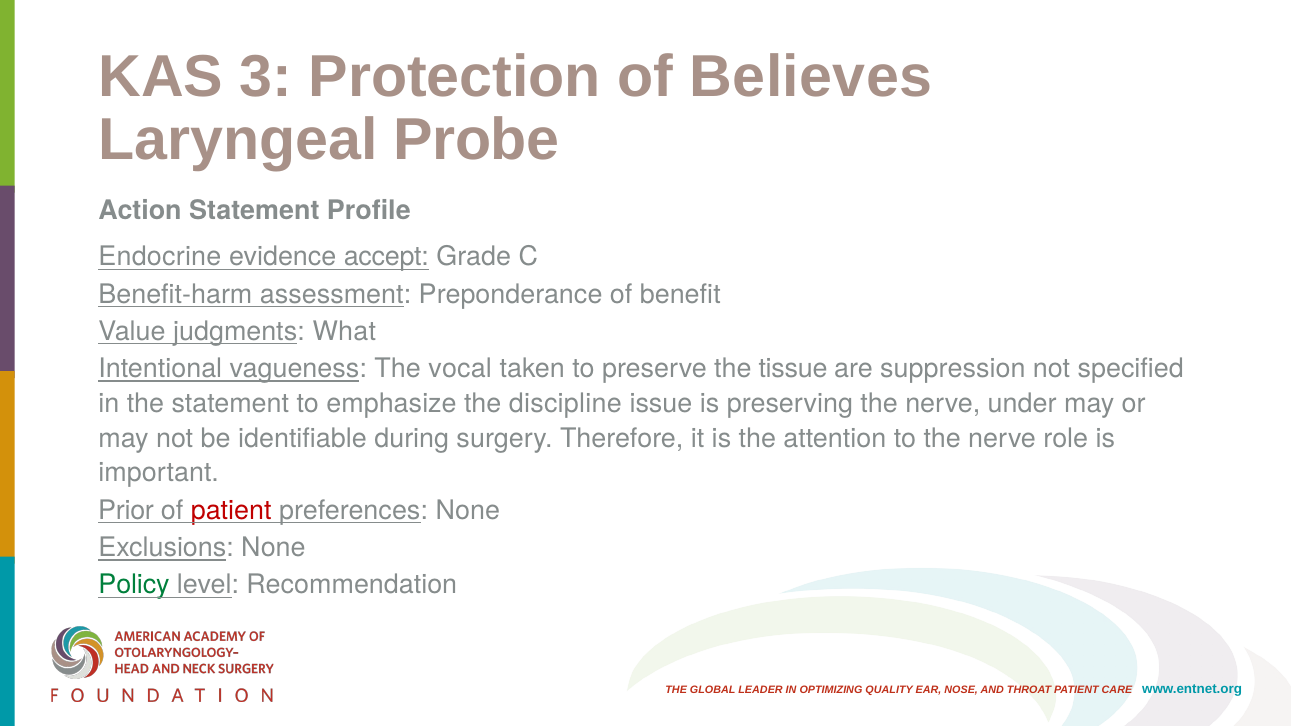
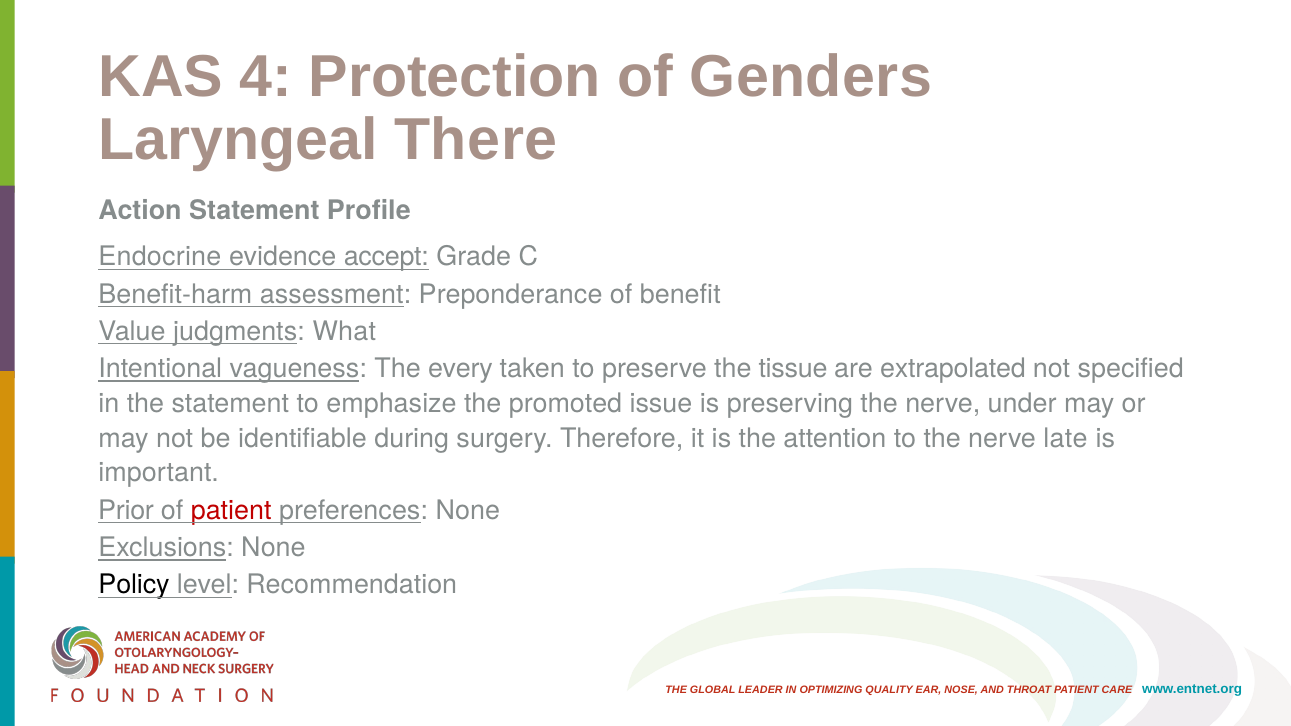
3: 3 -> 4 (266, 77)
Believes: Believes -> Genders (811, 77)
Probe: Probe -> There (476, 140)
vocal: vocal -> every (460, 369)
suppression: suppression -> extrapolated (953, 369)
discipline: discipline -> promoted (566, 404)
role: role -> late (1066, 438)
Policy colour: green -> black (134, 585)
